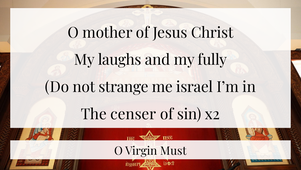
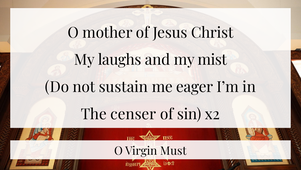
fully: fully -> mist (212, 60)
strange: strange -> sustain (123, 87)
israel: israel -> eager (195, 87)
